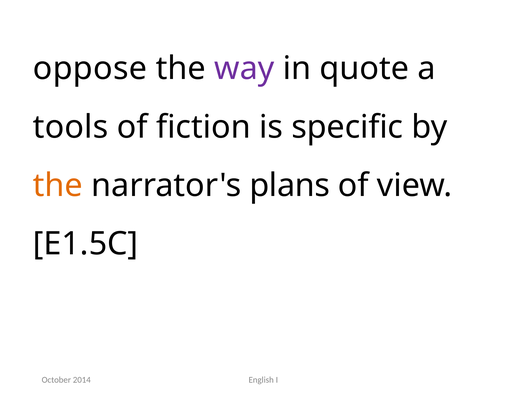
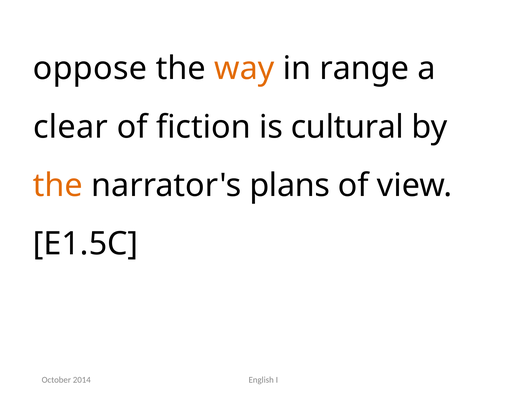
way colour: purple -> orange (244, 69)
quote: quote -> range (364, 69)
tools: tools -> clear (71, 127)
specific: specific -> cultural (347, 127)
